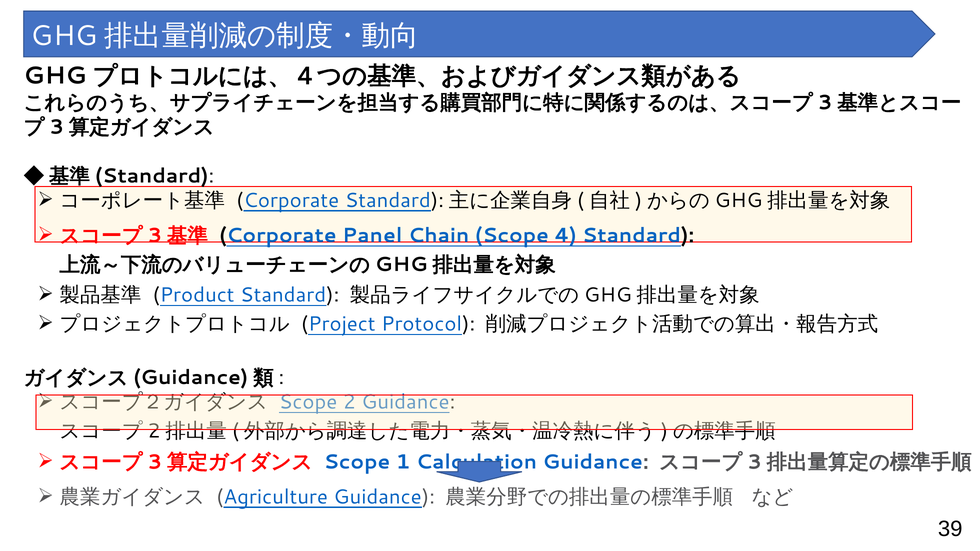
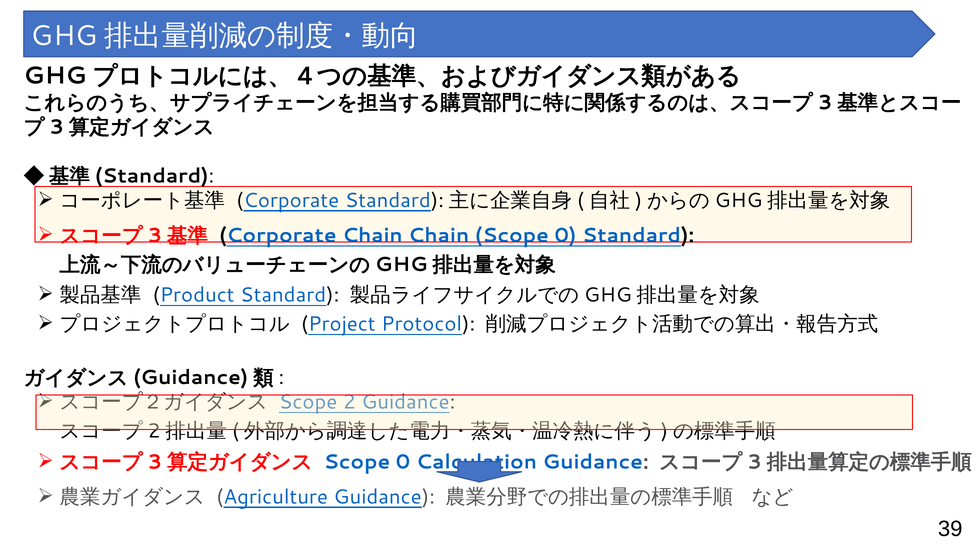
Corporate Panel: Panel -> Chain (372, 236)
Chain Scope 4: 4 -> 0 (565, 236)
1: 1 -> 0 (403, 462)
